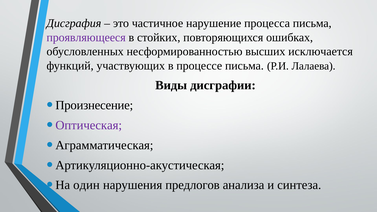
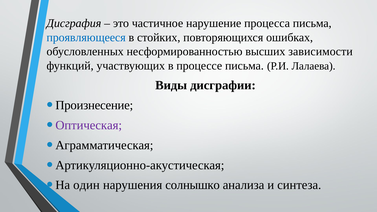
проявляющееся colour: purple -> blue (86, 37)
исключается: исключается -> зависимости (321, 52)
предлогов: предлогов -> солнышко (193, 185)
